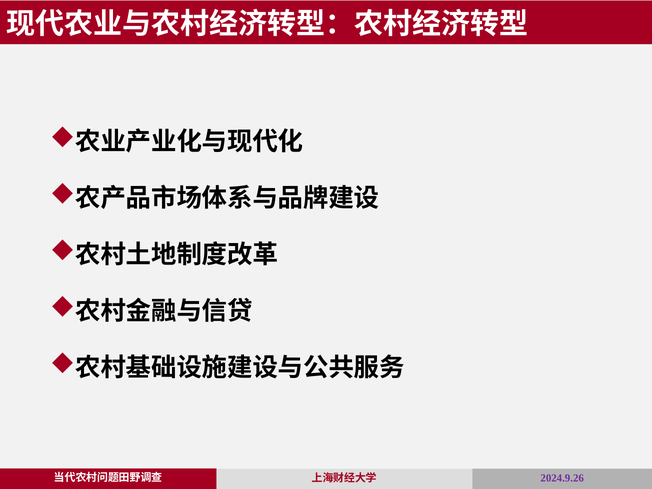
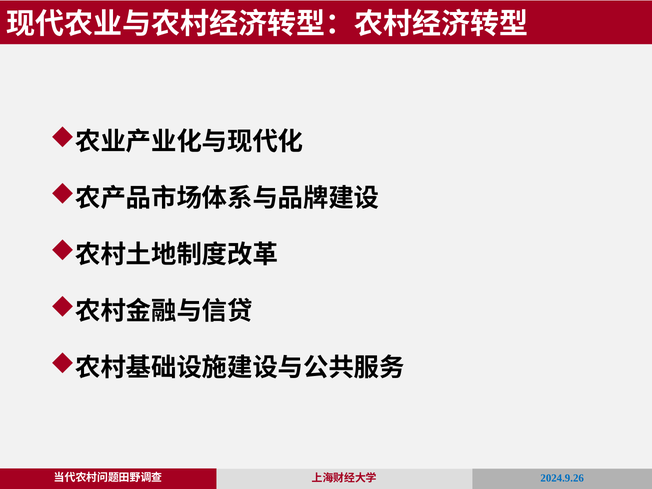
2024.9.26 colour: purple -> blue (562, 478)
